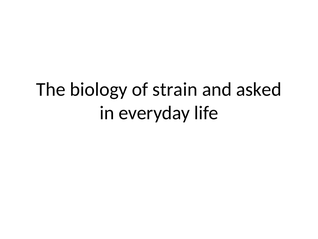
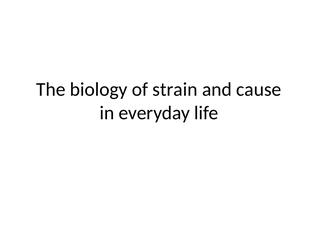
asked: asked -> cause (259, 89)
